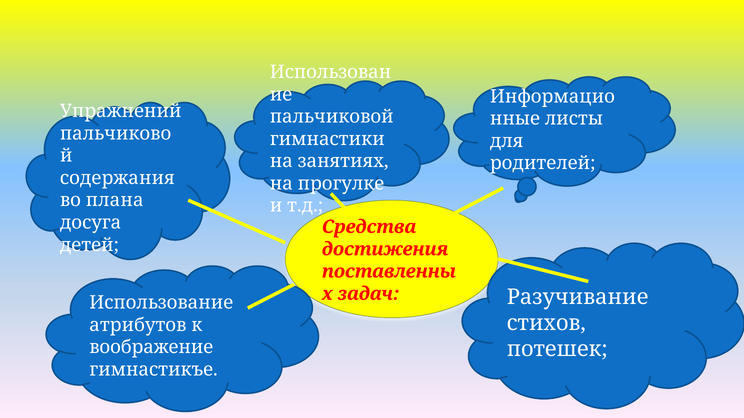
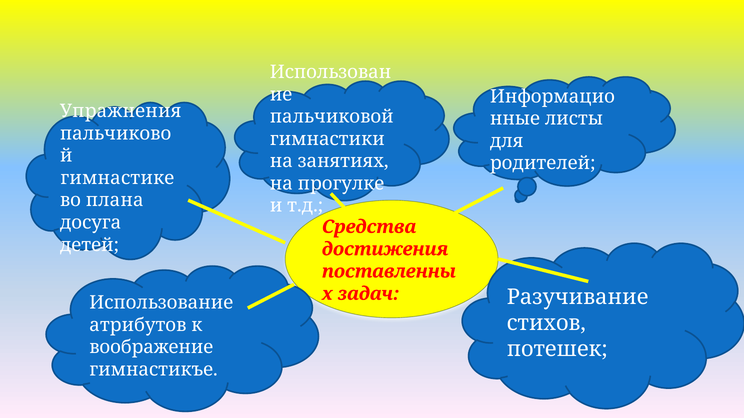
Упражнений: Упражнений -> Упражнения (121, 111)
содержания: содержания -> гимнастике (117, 178)
